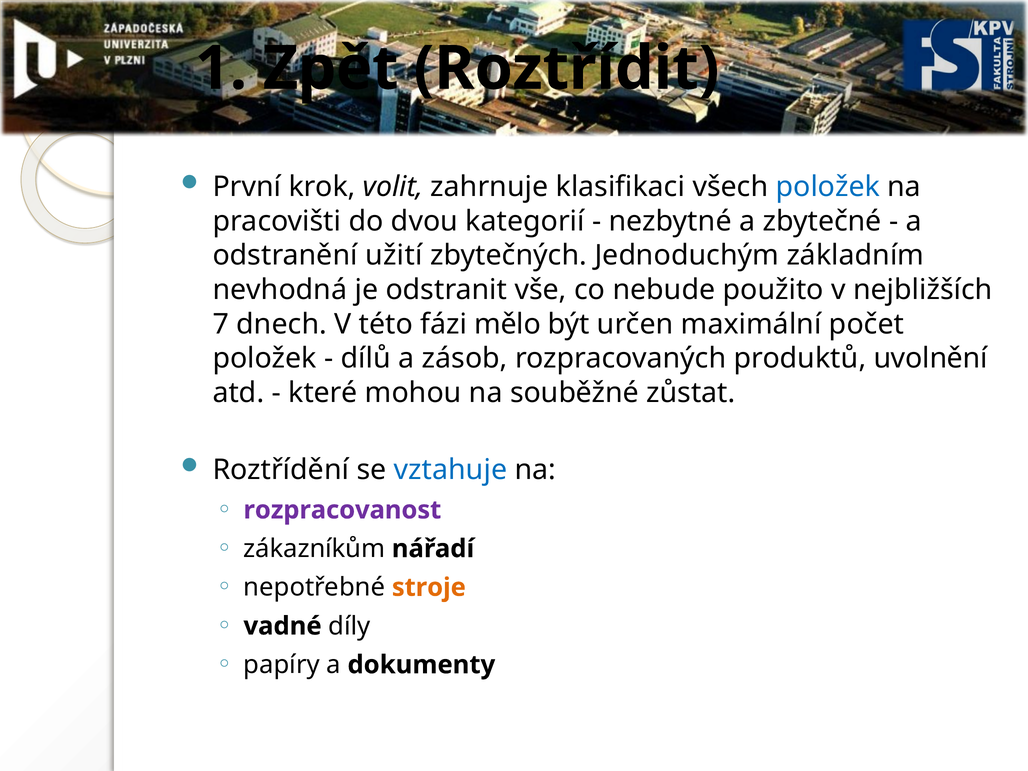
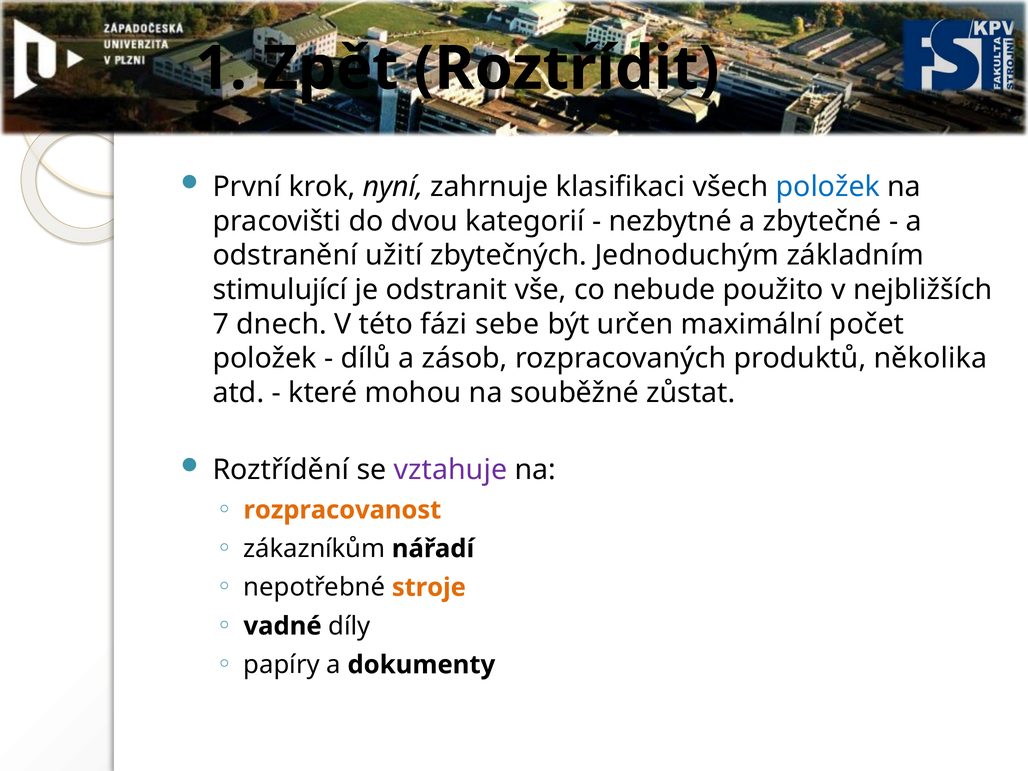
volit: volit -> nyní (393, 187)
nevhodná: nevhodná -> stimulující (280, 290)
mělo: mělo -> sebe (507, 324)
uvolnění: uvolnění -> několika (930, 358)
vztahuje colour: blue -> purple (451, 470)
rozpracovanost colour: purple -> orange (342, 510)
